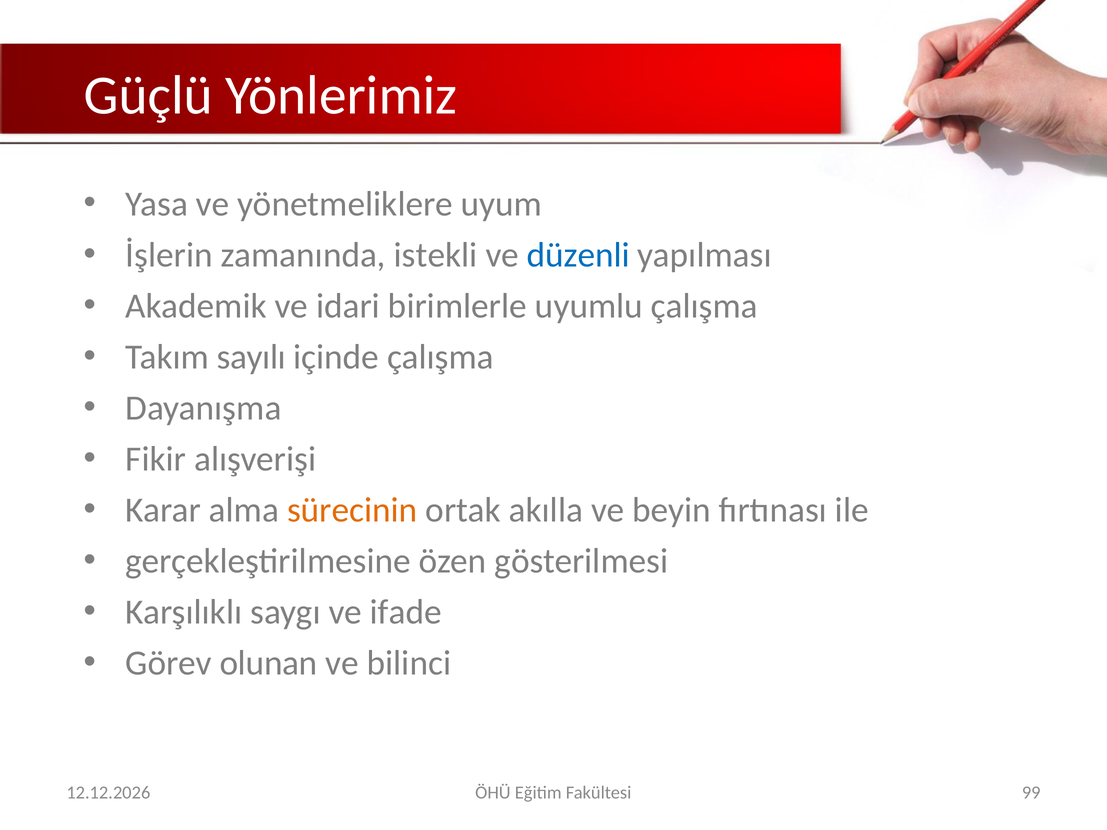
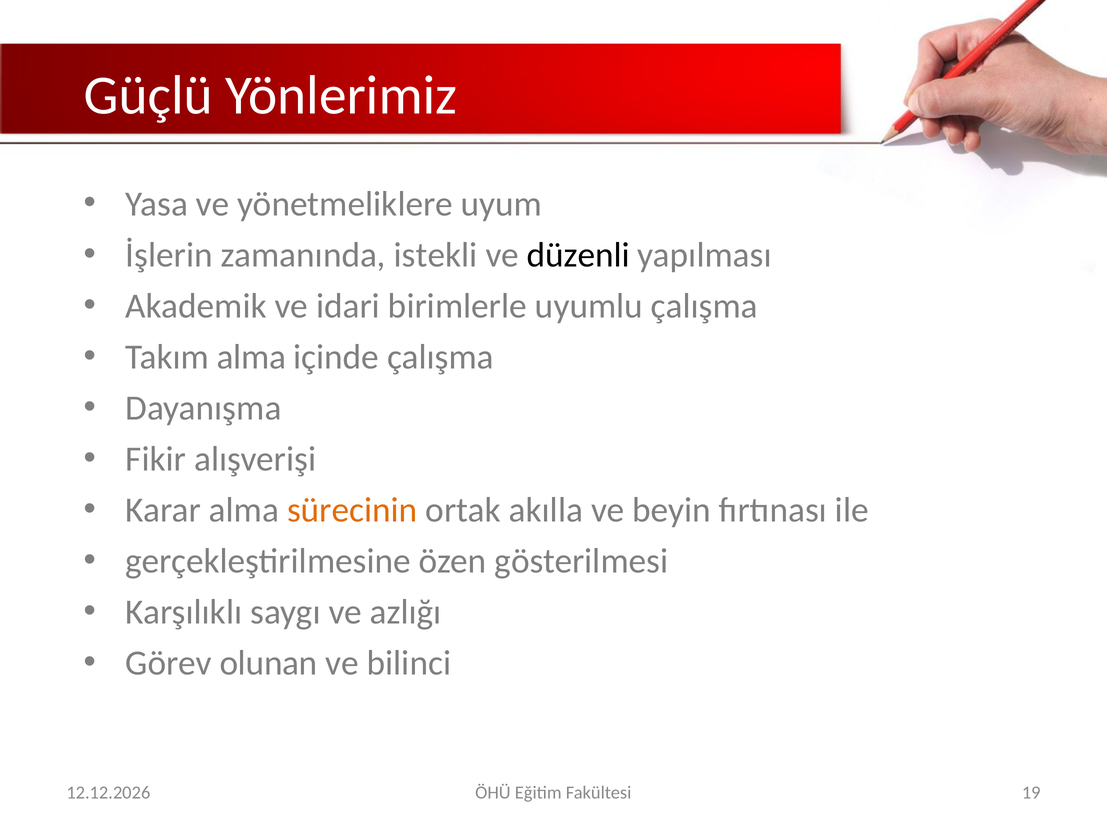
düzenli colour: blue -> black (578, 255)
Takım sayılı: sayılı -> alma (251, 357)
ifade: ifade -> azlığı (406, 612)
99: 99 -> 19 (1031, 793)
